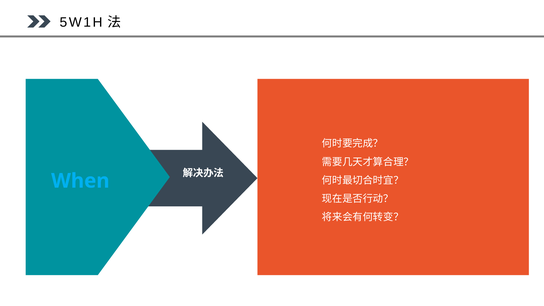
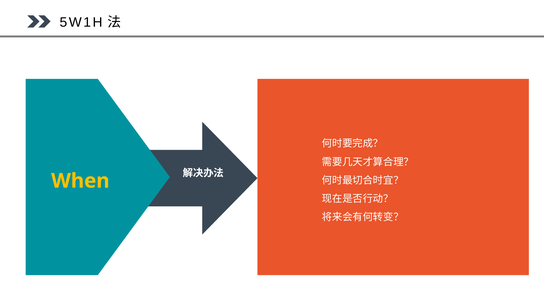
When colour: light blue -> yellow (80, 181)
